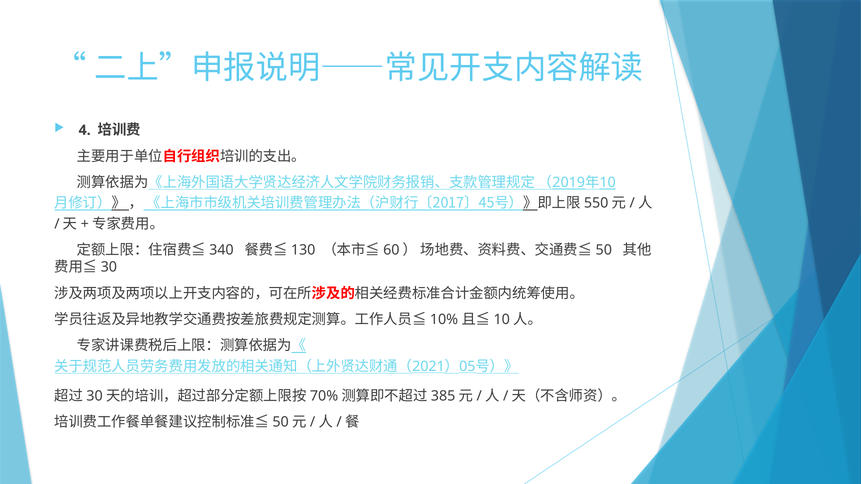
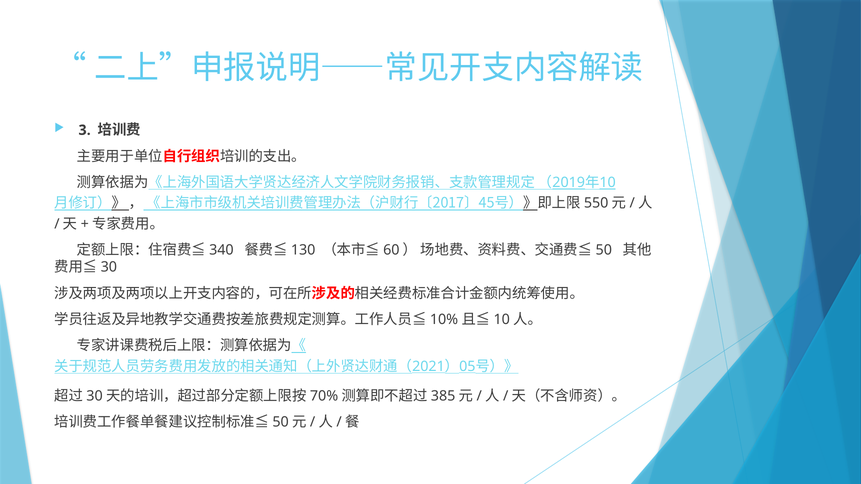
4: 4 -> 3 (85, 130)
